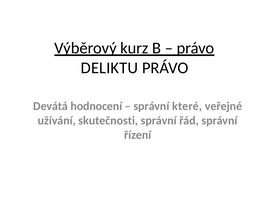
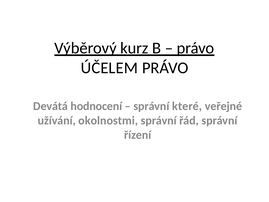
DELIKTU: DELIKTU -> ÚČELEM (109, 68)
skutečnosti: skutečnosti -> okolnostmi (108, 120)
